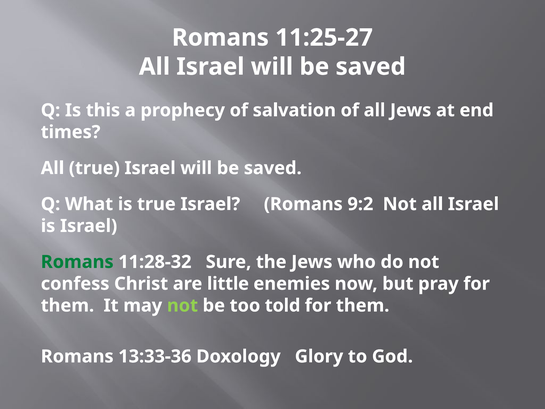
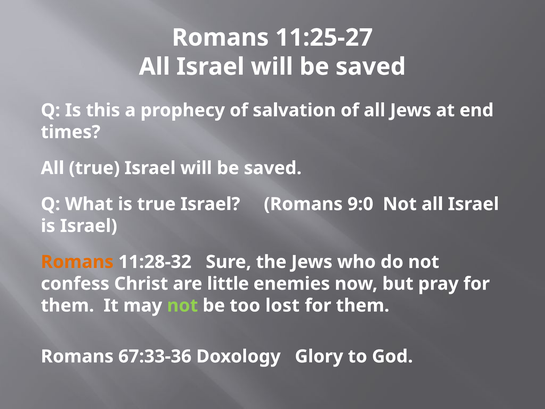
9:2: 9:2 -> 9:0 (360, 204)
Romans colour: green -> orange (77, 262)
told: told -> lost (282, 305)
13:33-36: 13:33-36 -> 67:33-36 (155, 356)
